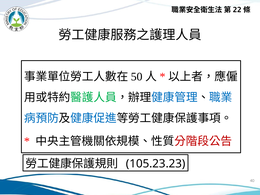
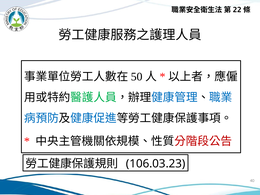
105.23.23: 105.23.23 -> 106.03.23 (156, 164)
